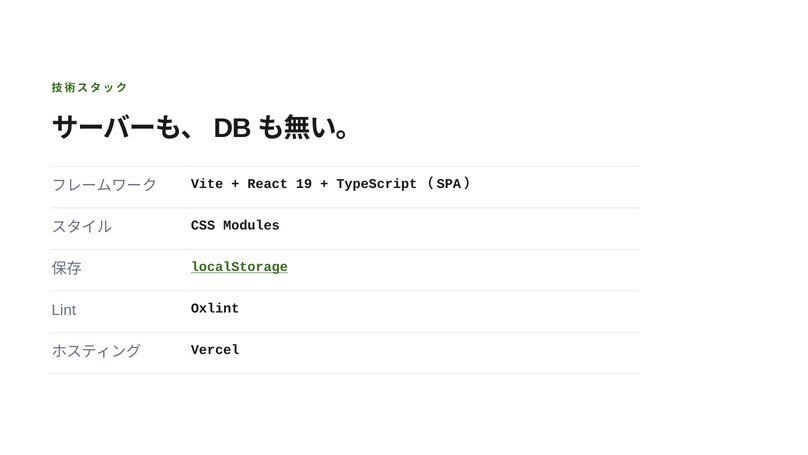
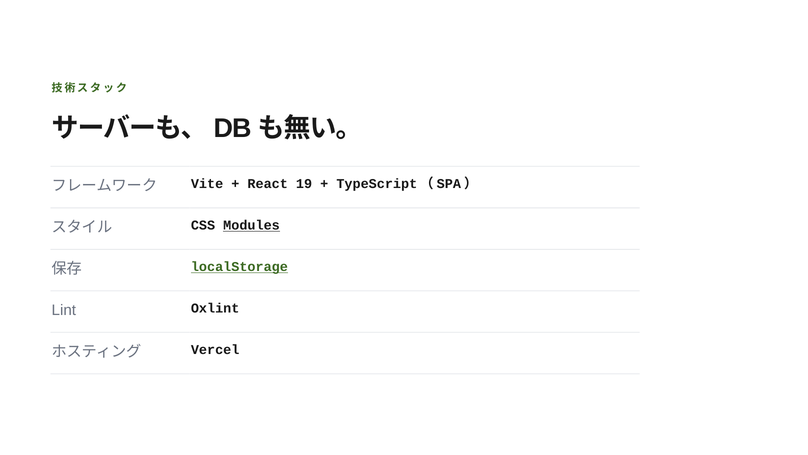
Modules underline: none -> present (252, 225)
